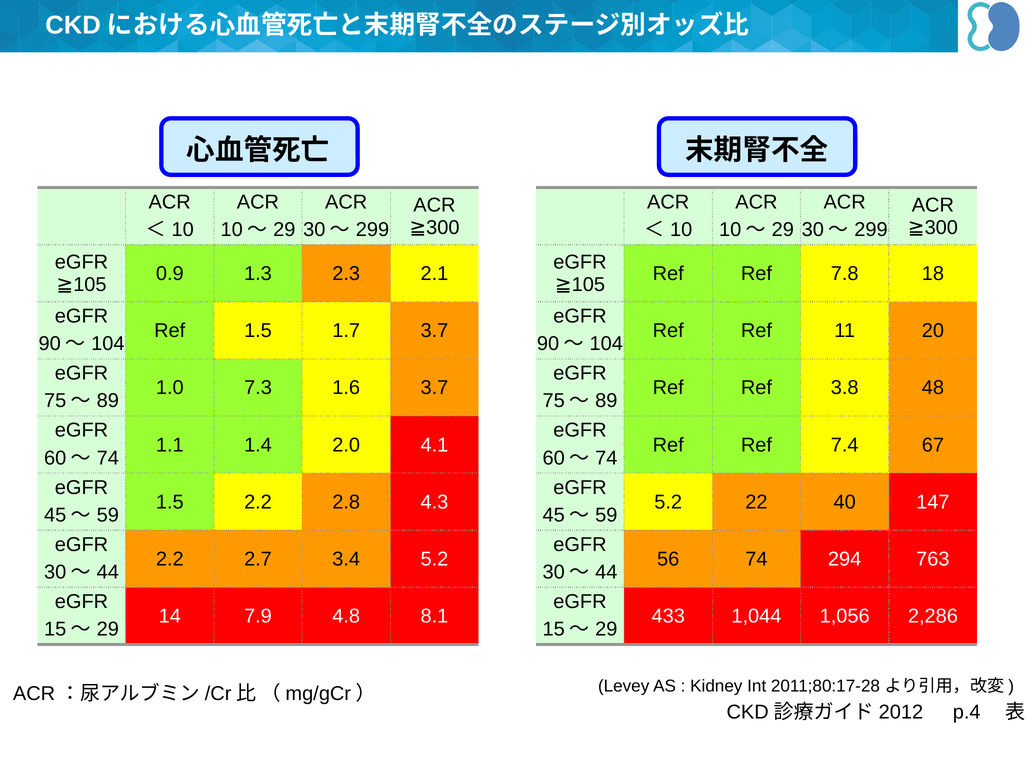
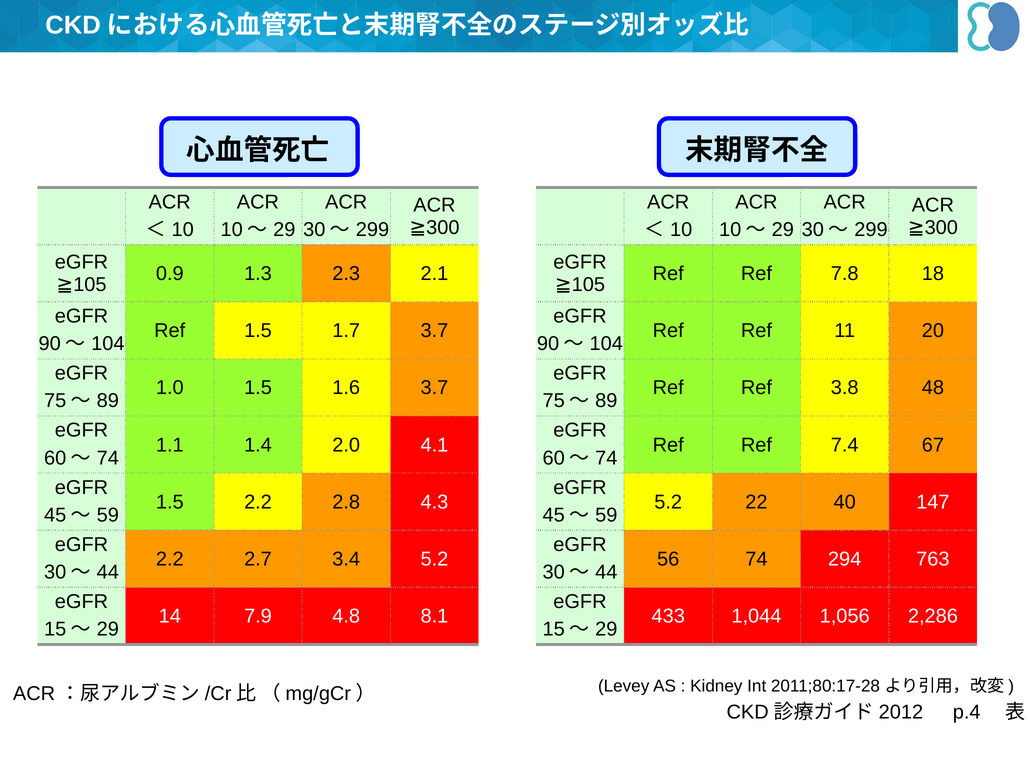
1.0 7.3: 7.3 -> 1.5 (258, 388)
